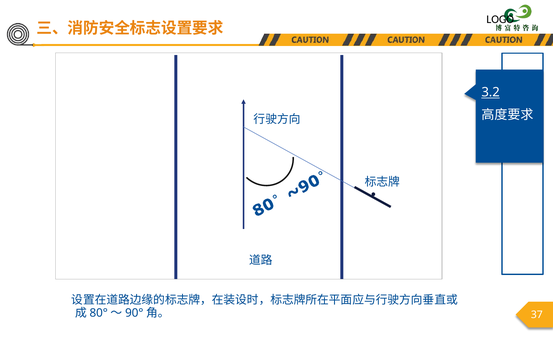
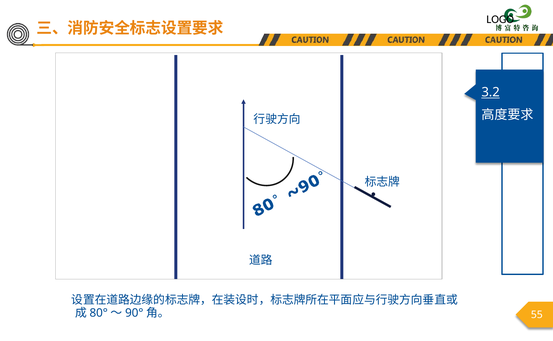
37: 37 -> 55 (537, 315)
